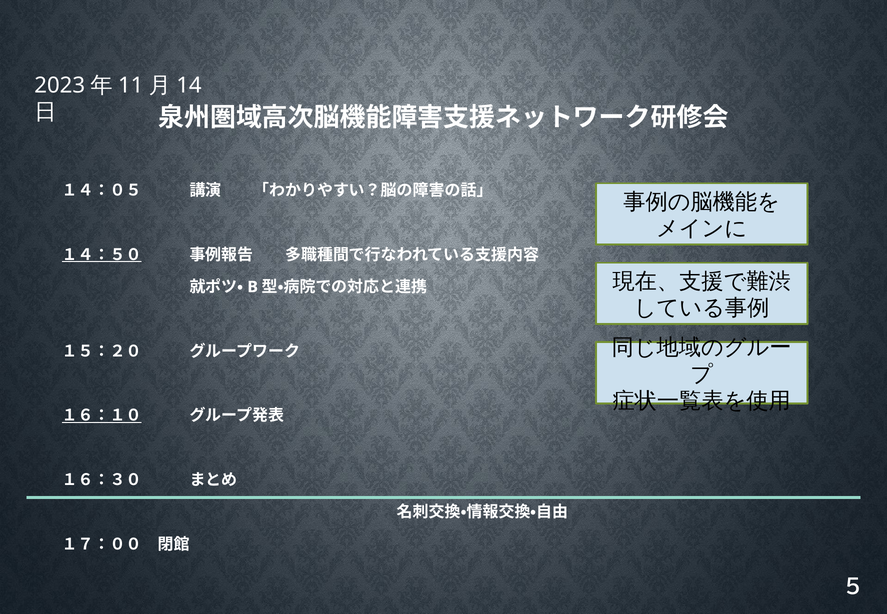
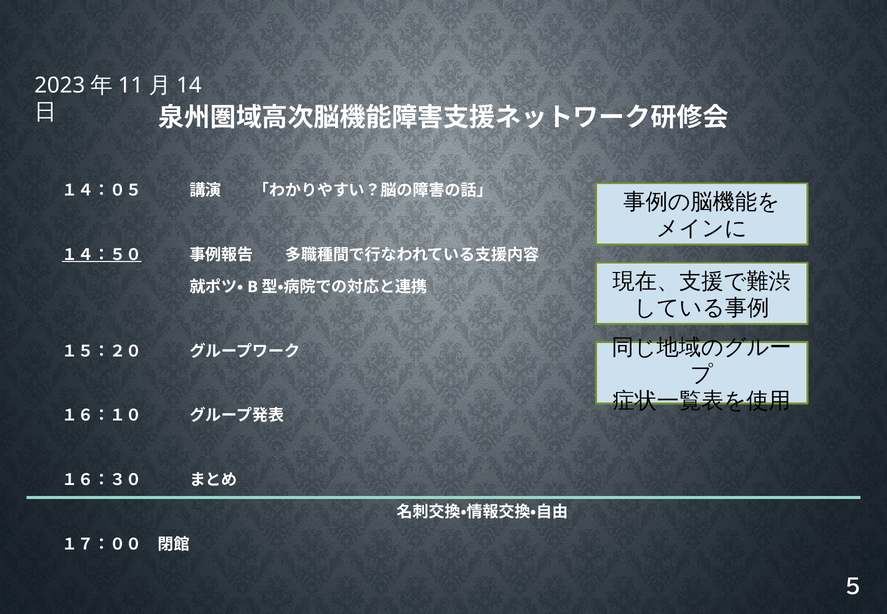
１６：１０ underline: present -> none (102, 416)
